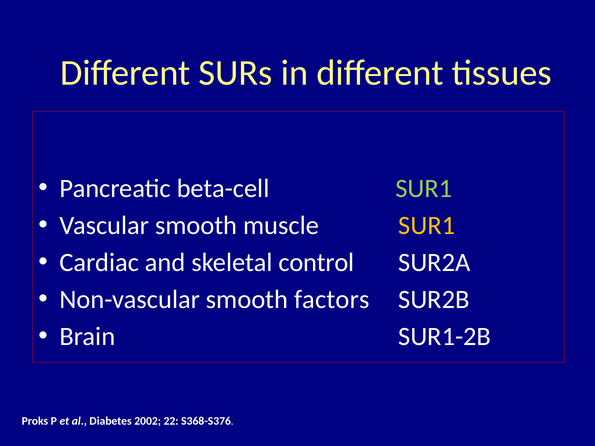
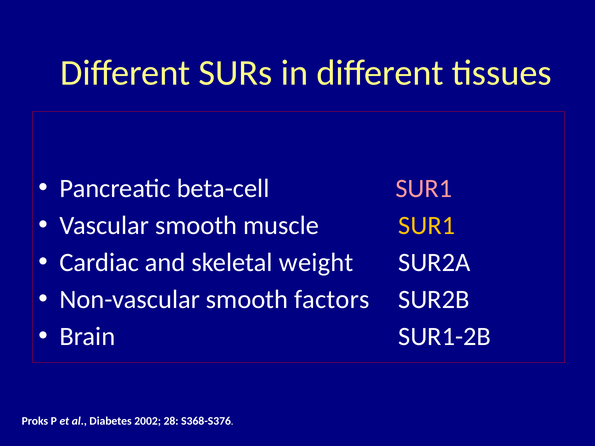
SUR1 colour: light green -> pink (424, 188)
control: control -> weight (316, 263)
22: 22 -> 28 (171, 421)
